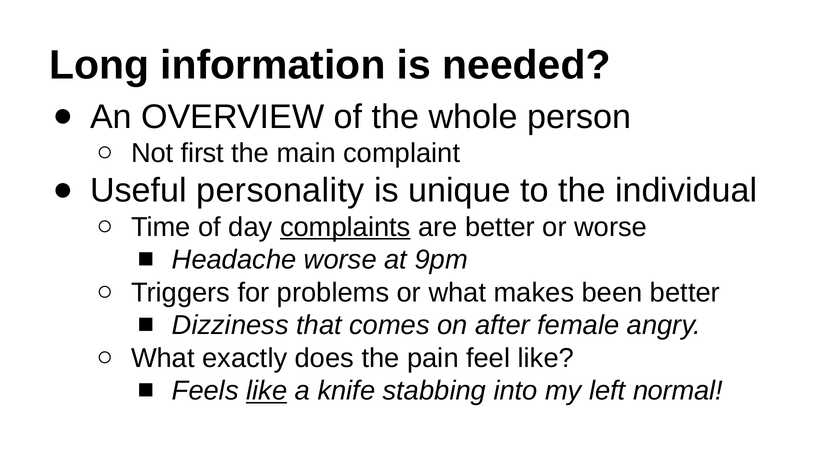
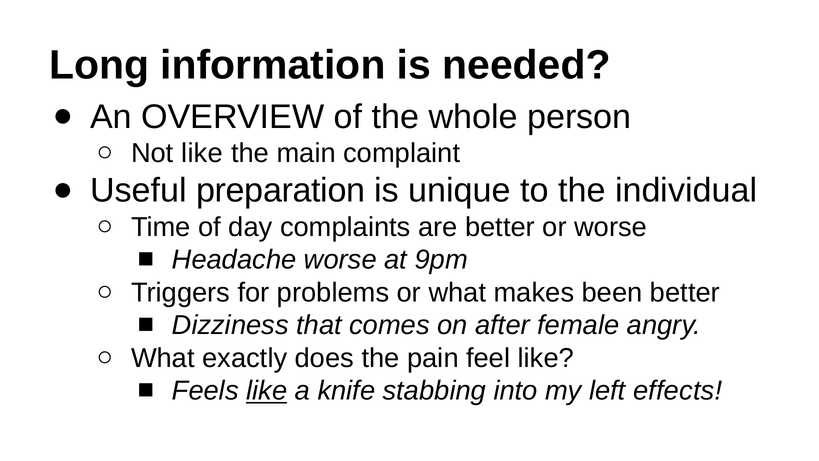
Not first: first -> like (202, 153)
personality: personality -> preparation (281, 190)
complaints underline: present -> none (345, 227)
normal: normal -> effects (678, 391)
